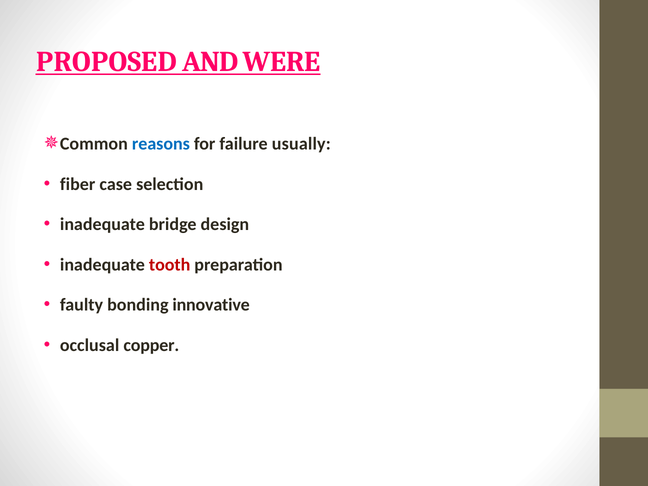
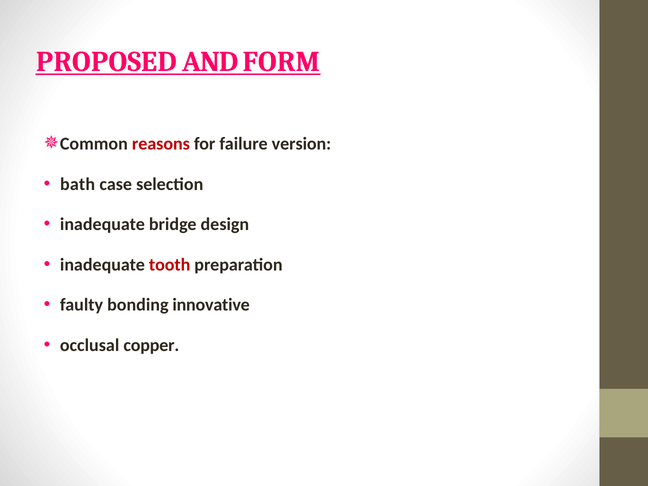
WERE: WERE -> FORM (282, 62)
reasons colour: blue -> red (161, 144)
usually: usually -> version (301, 144)
fiber: fiber -> bath (78, 184)
